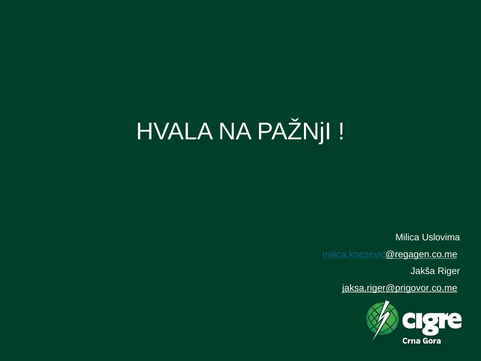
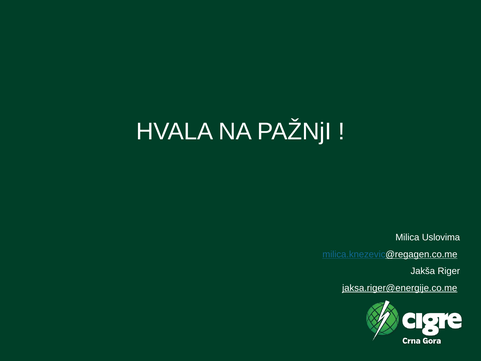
jaksa.riger@prigovor.co.me: jaksa.riger@prigovor.co.me -> jaksa.riger@energije.co.me (400, 288)
